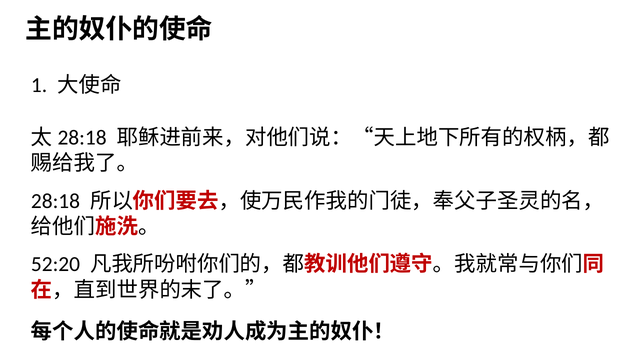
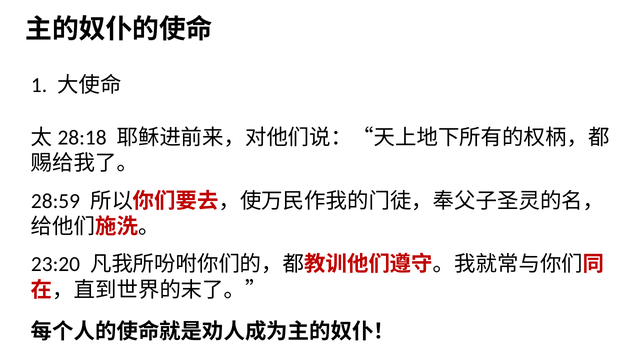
28:18: 28:18 -> 28:59 (55, 201)
52:20: 52:20 -> 23:20 (55, 265)
